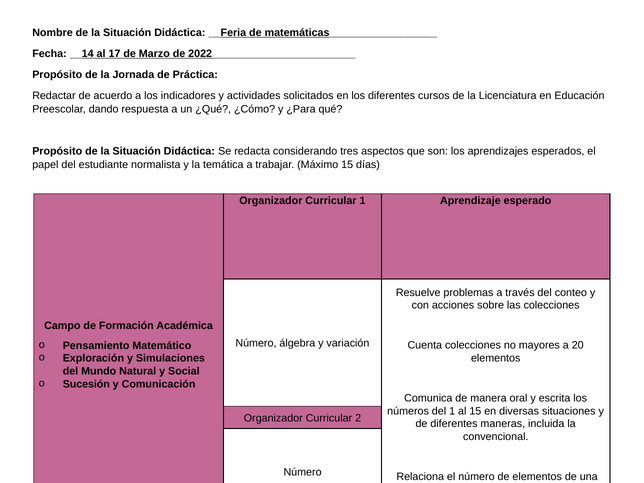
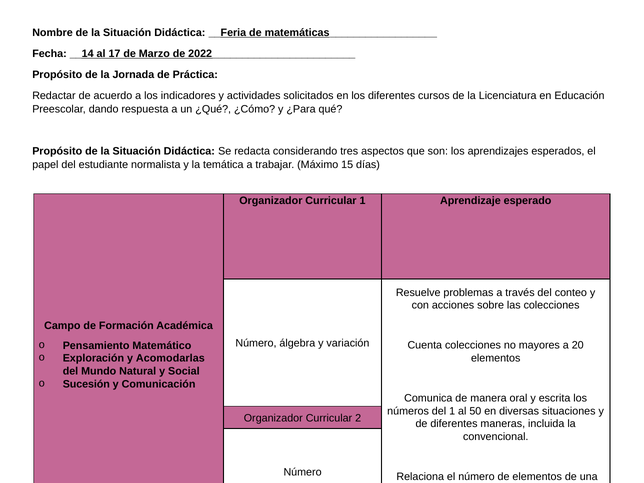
Simulaciones: Simulaciones -> Acomodarlas (170, 358)
al 15: 15 -> 50 (475, 411)
